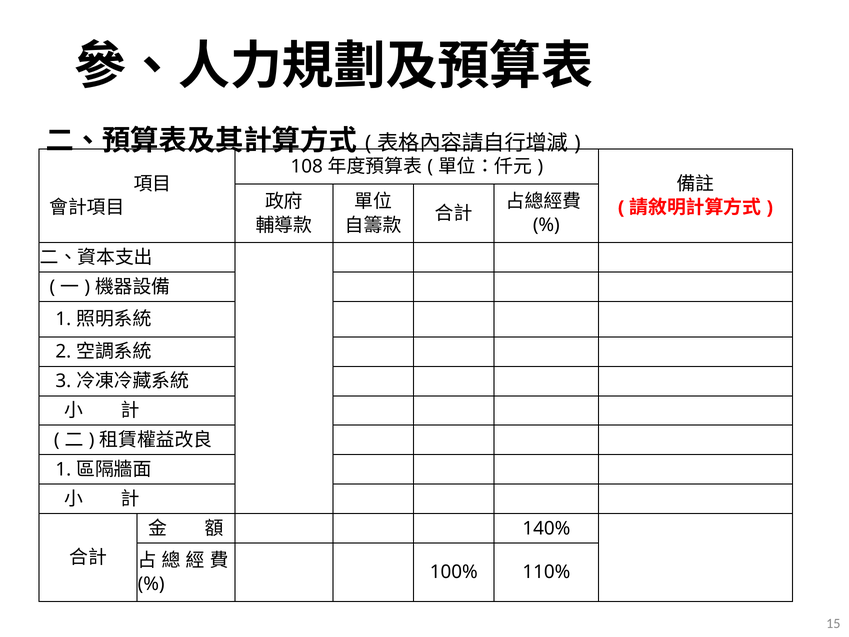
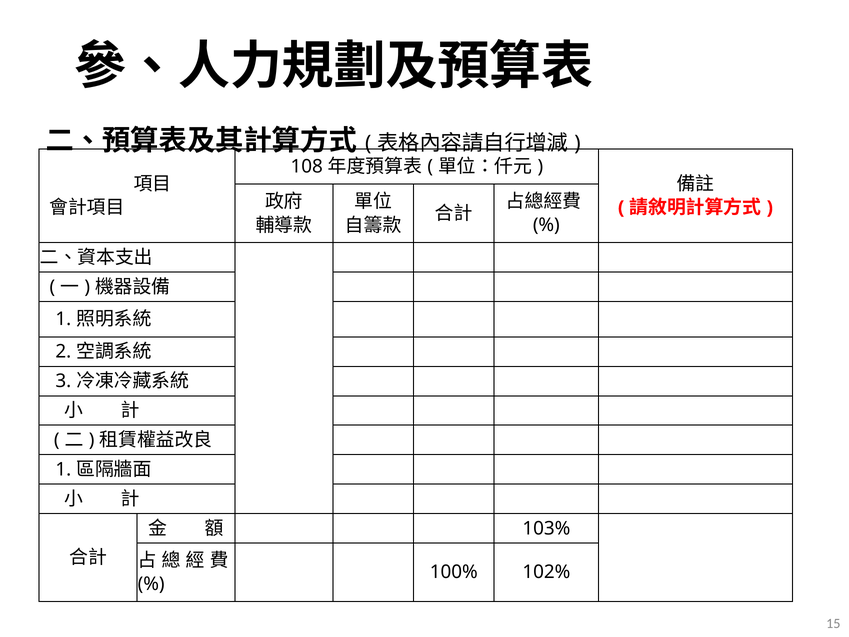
140%: 140% -> 103% (546, 528)
110%: 110% -> 102% (546, 572)
